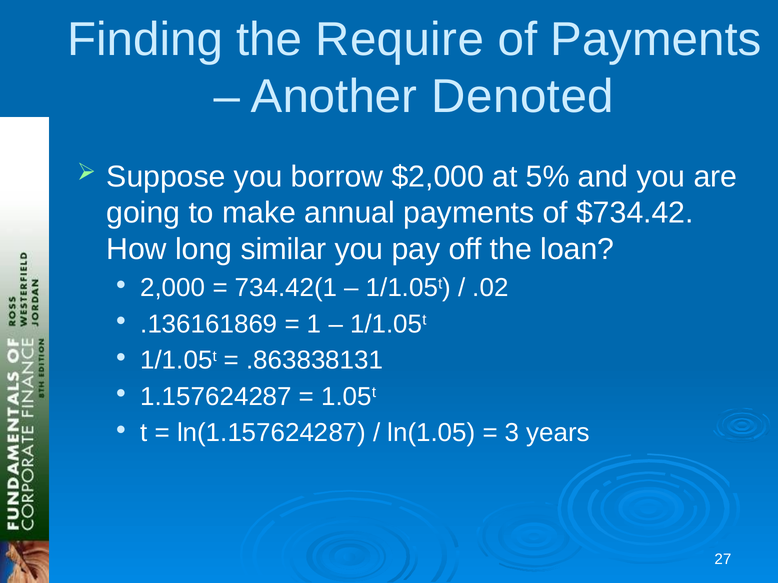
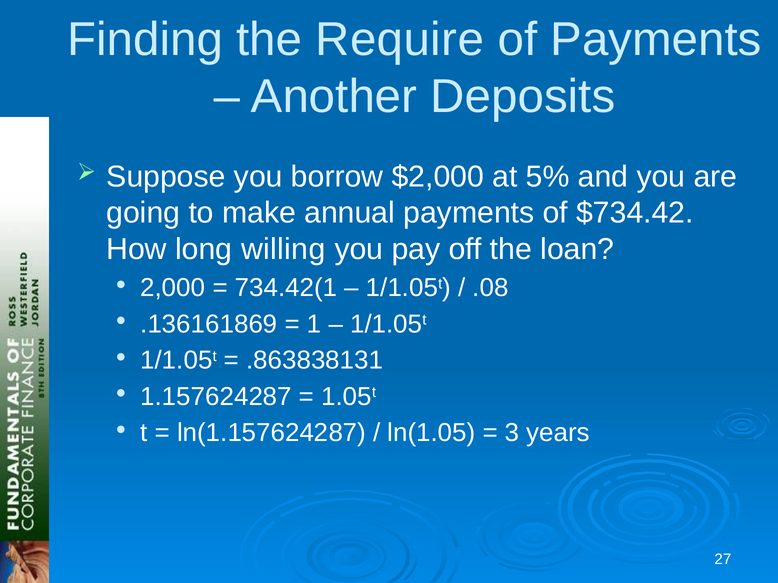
Denoted: Denoted -> Deposits (523, 97)
similar: similar -> willing (283, 249)
.02: .02 -> .08 (490, 288)
